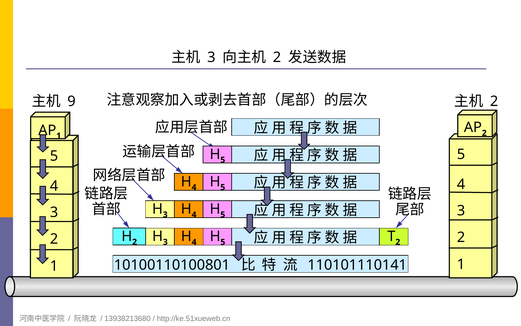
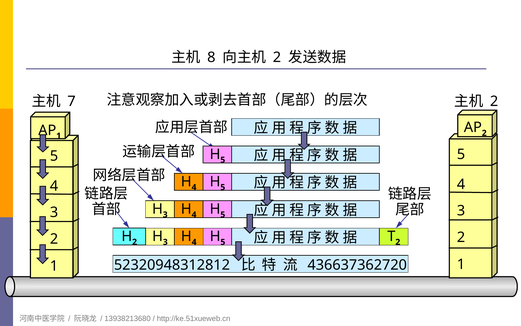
3: 3 -> 8 (211, 57)
9: 9 -> 7 (72, 101)
10100110100801: 10100110100801 -> 52320948312812 (172, 265)
110101110141: 110101110141 -> 436637362720 (357, 265)
